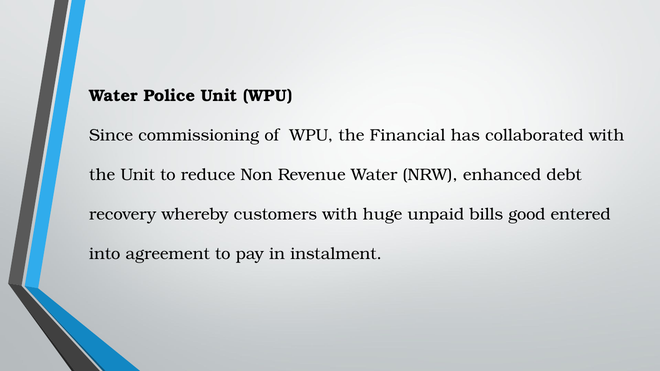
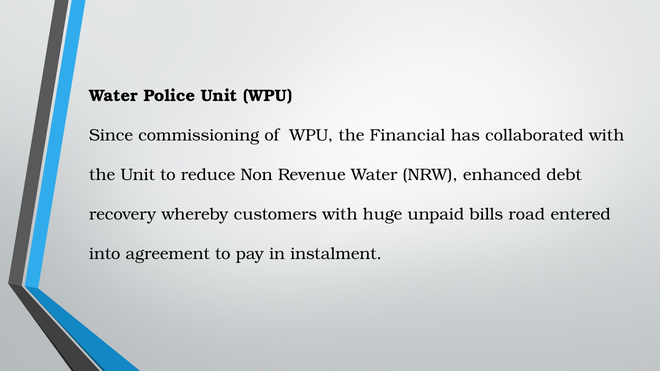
good: good -> road (527, 215)
